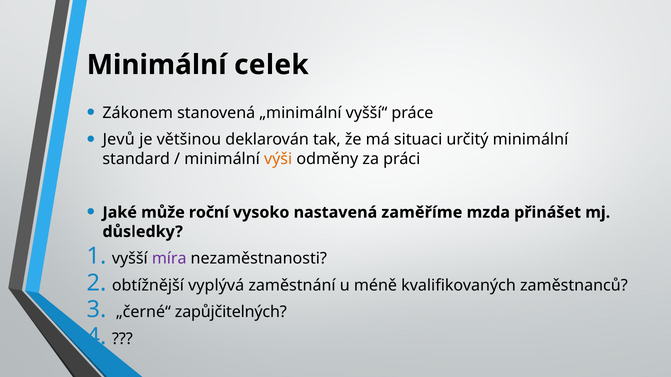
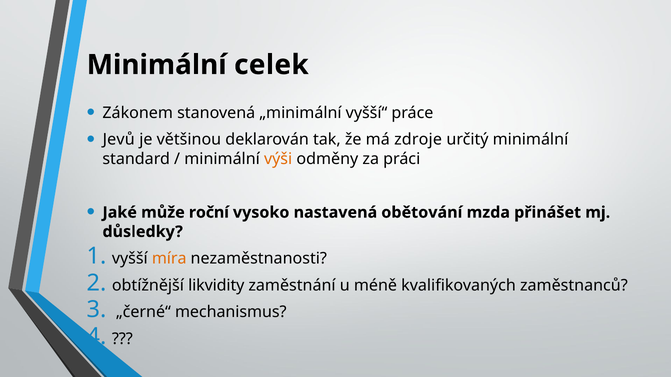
situaci: situaci -> zdroje (418, 140)
zaměříme: zaměříme -> obětování (422, 213)
míra colour: purple -> orange (169, 259)
vyplývá: vyplývá -> likvidity (216, 286)
zapůjčitelných: zapůjčitelných -> mechanismus (231, 312)
